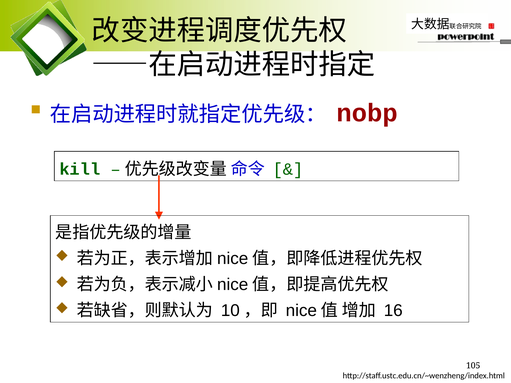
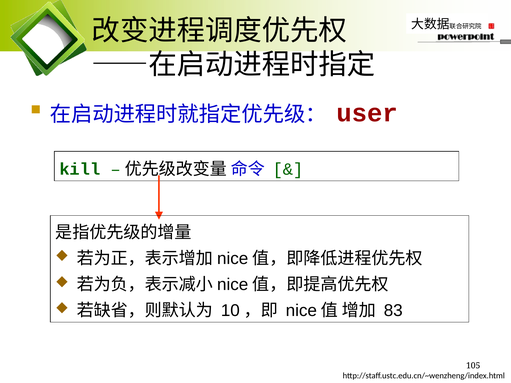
nobp: nobp -> user (367, 113)
16: 16 -> 83 (393, 311)
